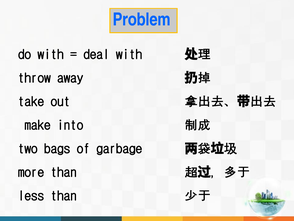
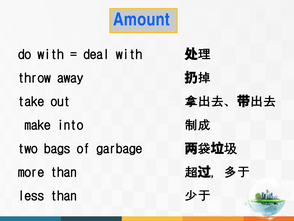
Problem: Problem -> Amount (141, 19)
